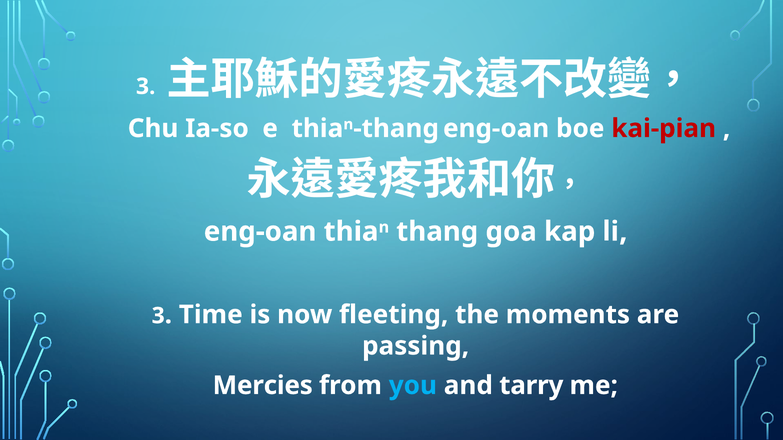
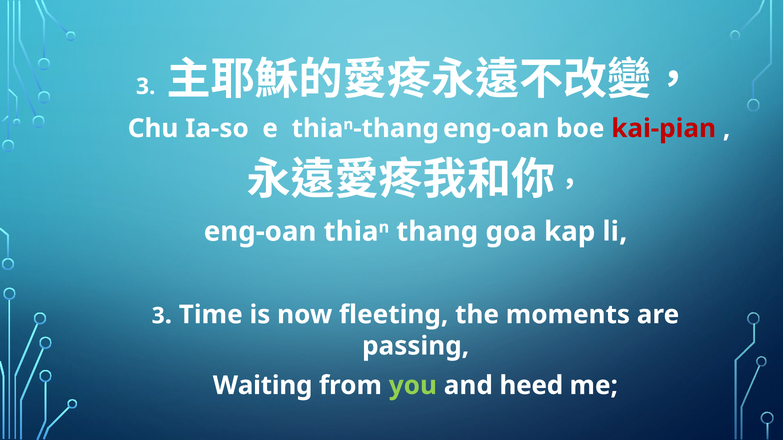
Mercies: Mercies -> Waiting (263, 386)
you colour: light blue -> light green (413, 386)
tarry: tarry -> heed (531, 386)
